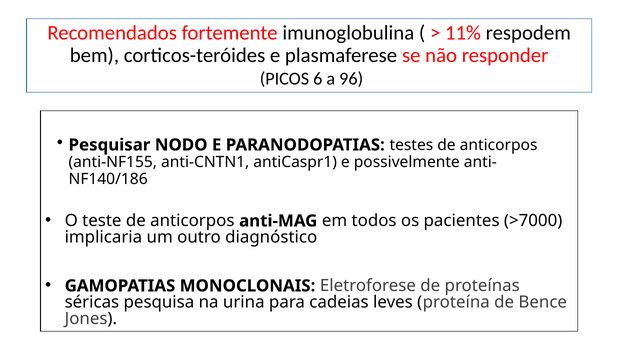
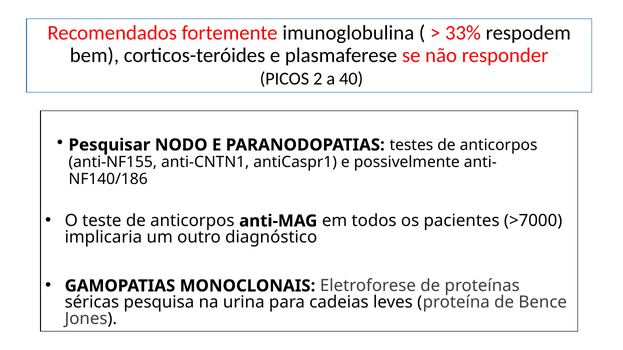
11%: 11% -> 33% (463, 33)
6: 6 -> 2 (318, 79)
96: 96 -> 40 (351, 79)
